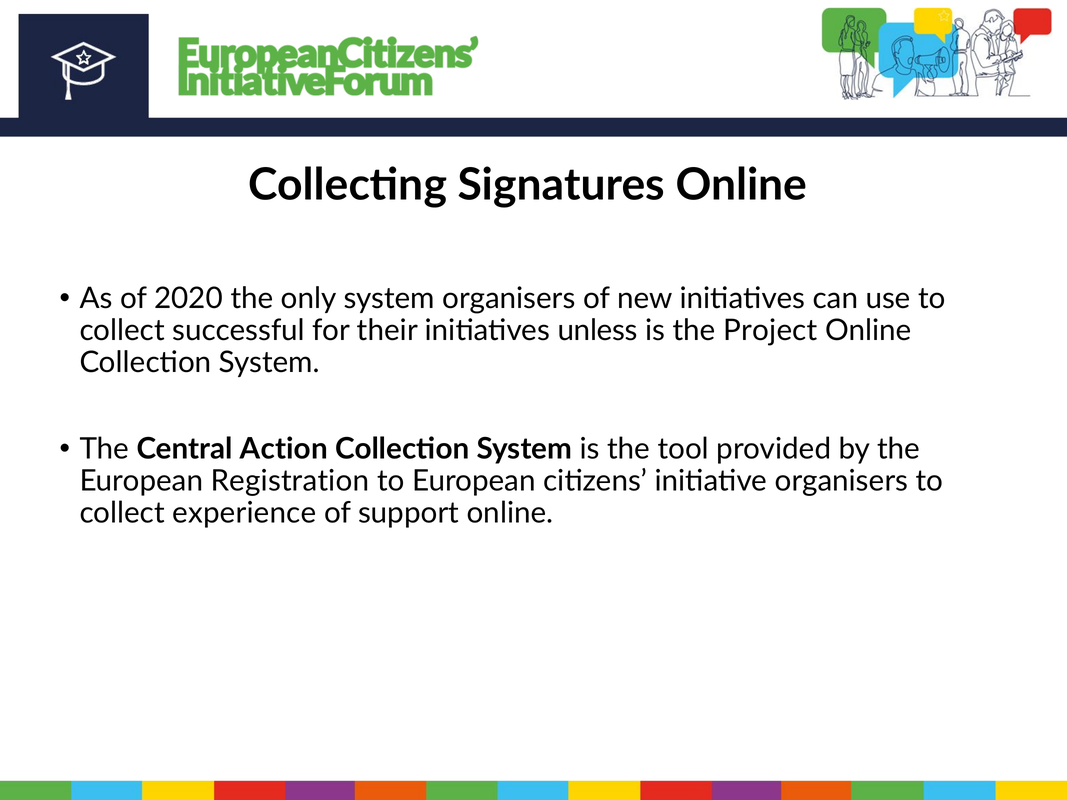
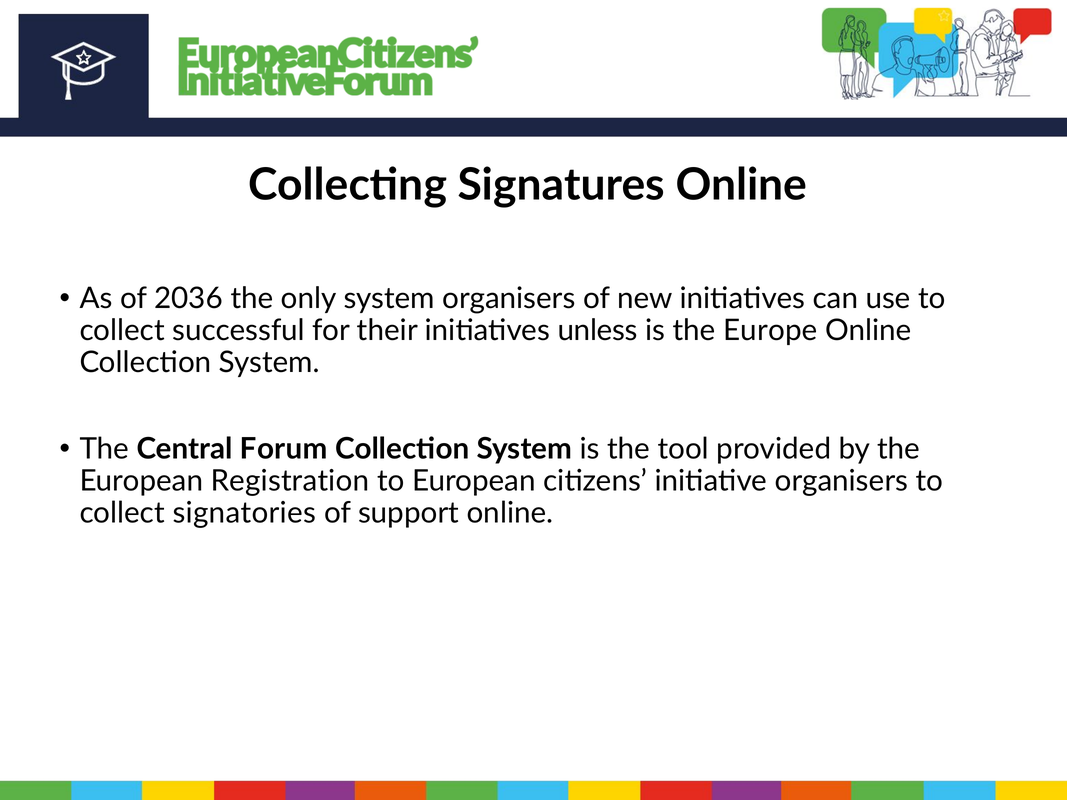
2020: 2020 -> 2036 (188, 299)
Project: Project -> Europe (770, 331)
Action: Action -> Forum (284, 449)
experience: experience -> signatories (244, 513)
